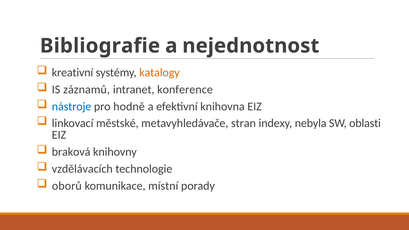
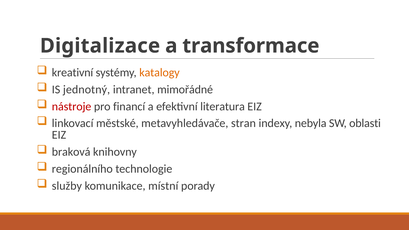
Bibliografie: Bibliografie -> Digitalizace (100, 46)
nejednotnost: nejednotnost -> transformace (251, 46)
záznamů: záznamů -> jednotný (87, 89)
konference: konference -> mimořádné (185, 89)
nástroje colour: blue -> red (72, 106)
hodně: hodně -> financí (129, 106)
knihovna: knihovna -> literatura (223, 106)
vzdělávacích: vzdělávacích -> regionálního (82, 169)
oborů: oborů -> služby (67, 186)
